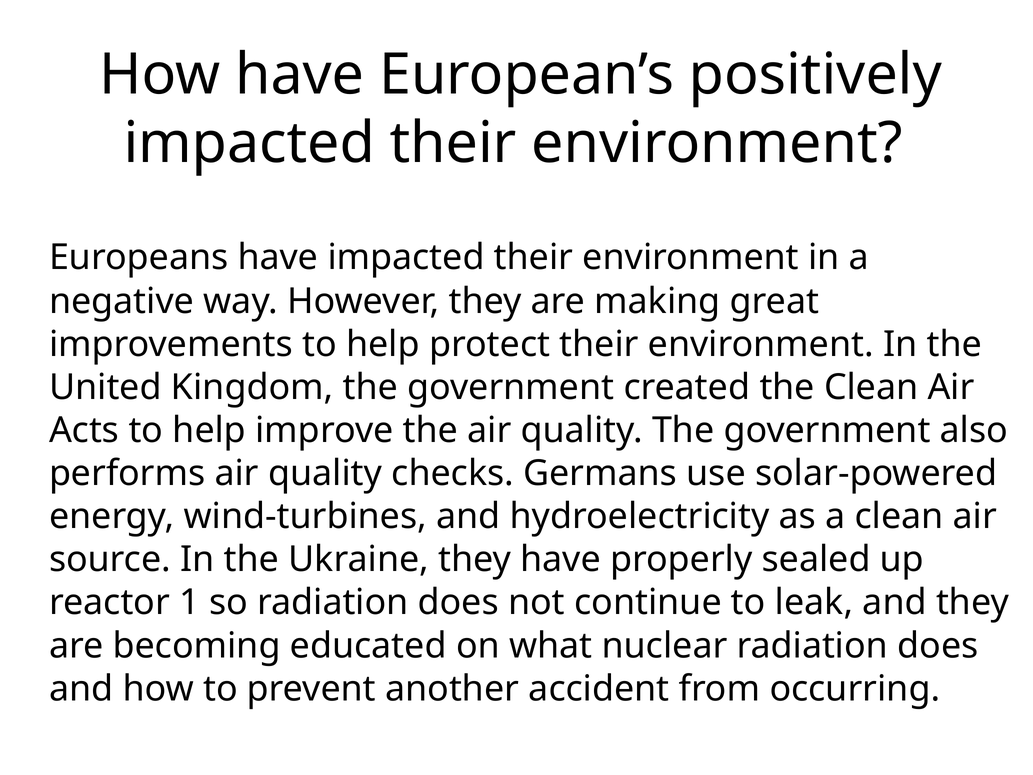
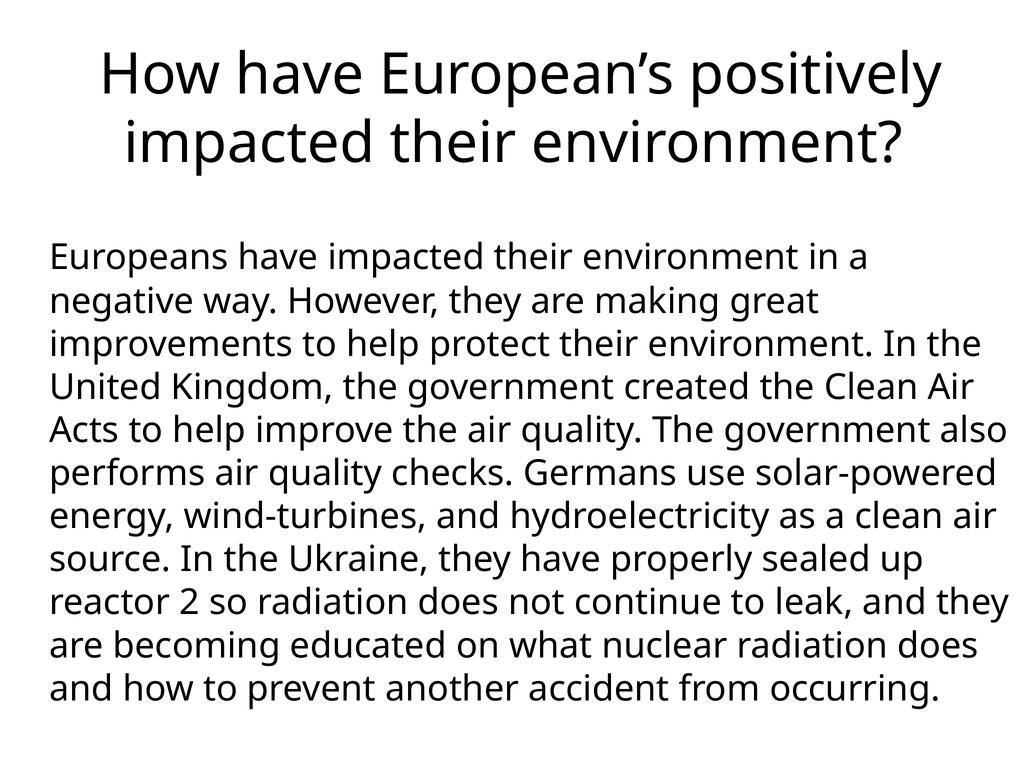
1: 1 -> 2 (189, 602)
